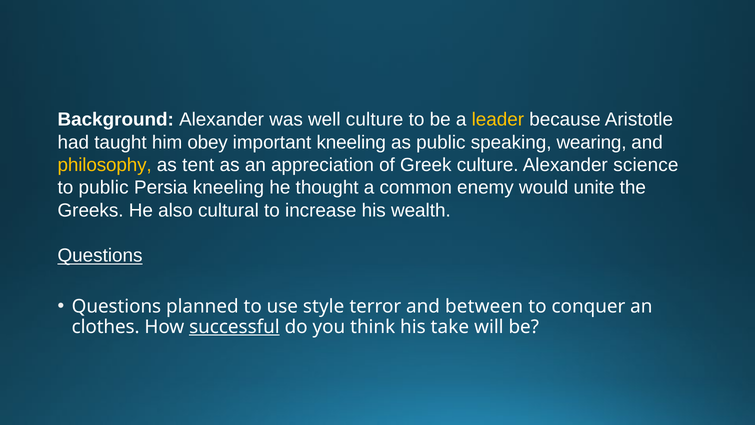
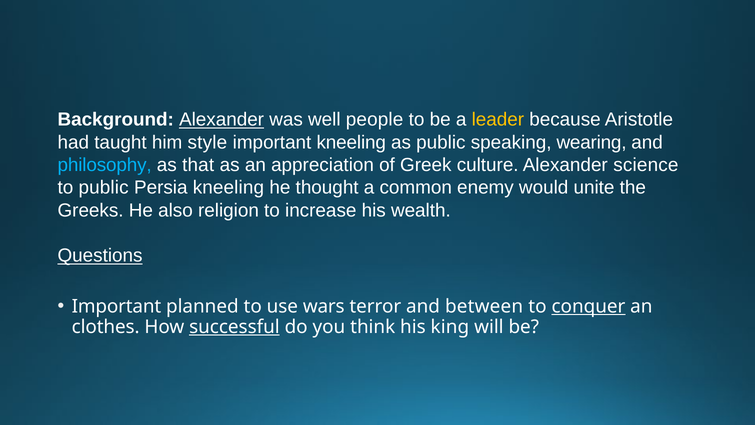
Alexander underline: none -> present (222, 120)
well culture: culture -> people (375, 120)
obey: obey -> style (207, 142)
philosophy colour: yellow -> light blue (105, 165)
tent: tent -> that (198, 165)
cultural: cultural -> religion (228, 210)
Questions: Questions -> Important (116, 306)
style: style -> wars (324, 306)
conquer underline: none -> present (588, 306)
take: take -> king (450, 327)
